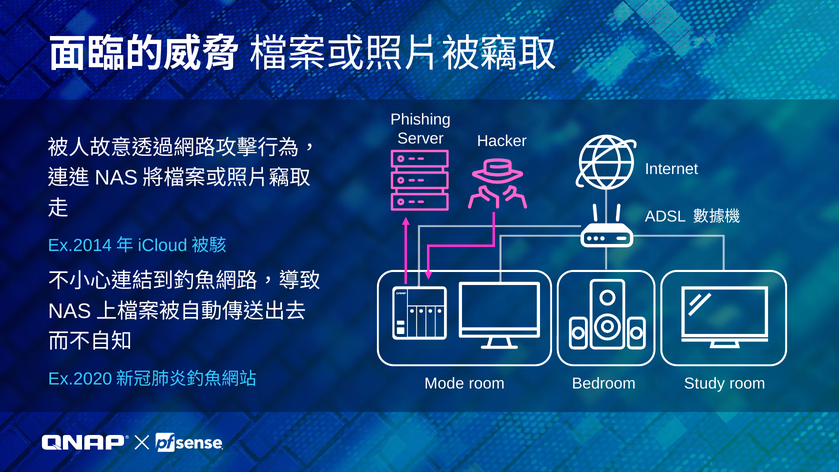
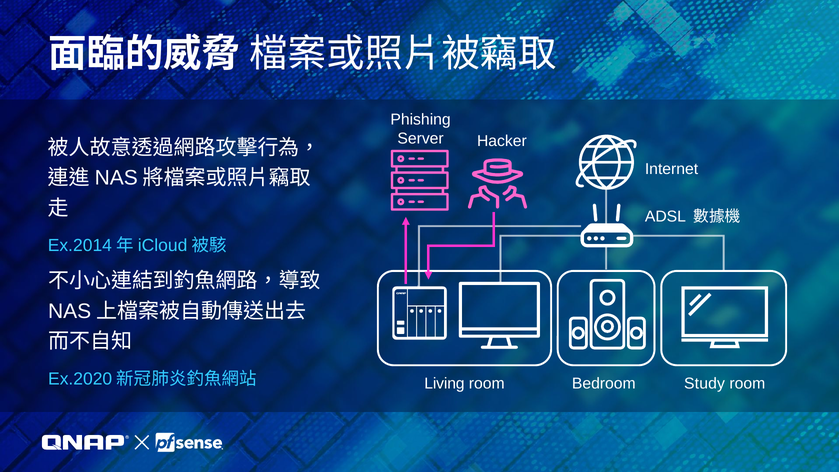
Mode: Mode -> Living (444, 384)
